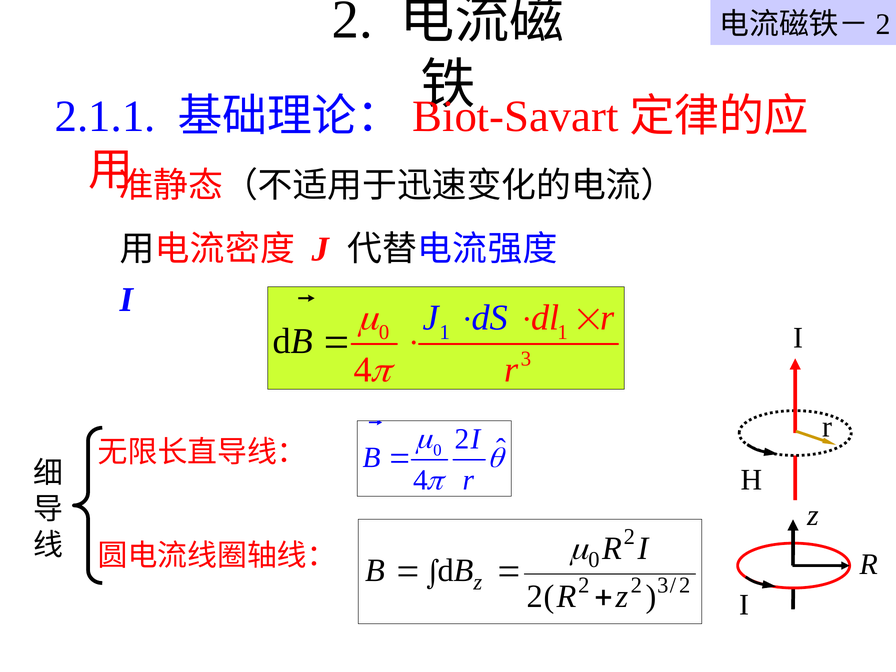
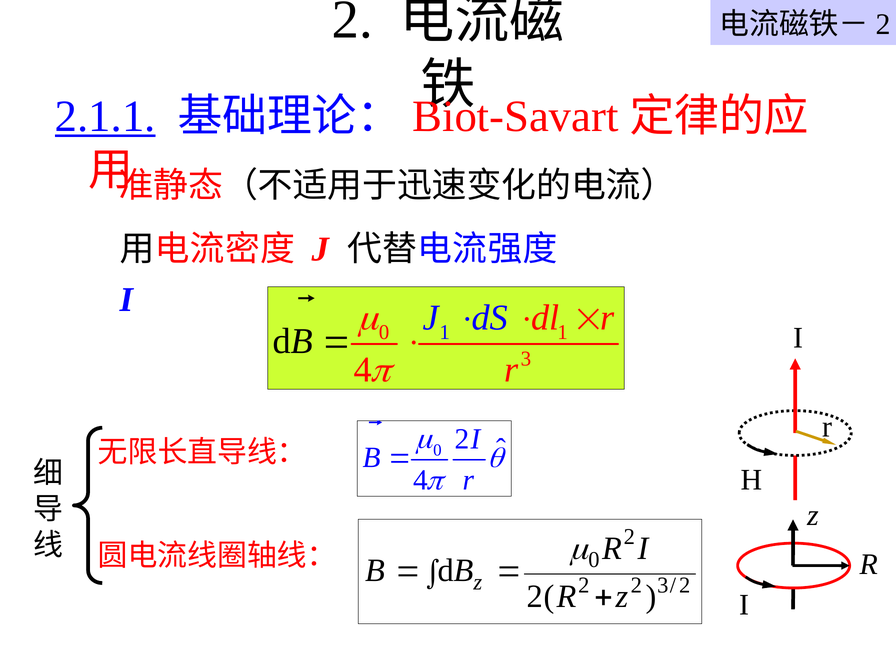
2.1.1 underline: none -> present (105, 116)
